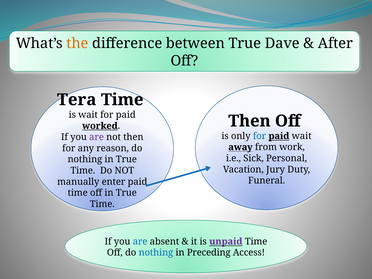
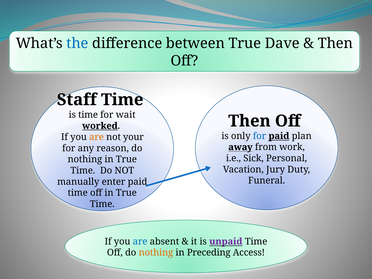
the colour: orange -> blue (77, 43)
After: After -> Then (335, 43)
Tera: Tera -> Staff (77, 100)
is wait: wait -> time (88, 115)
paid: paid -> wait (126, 115)
paid wait: wait -> plan (302, 136)
are colour: purple -> orange (97, 137)
not then: then -> your (133, 137)
nothing colour: blue -> orange (156, 253)
